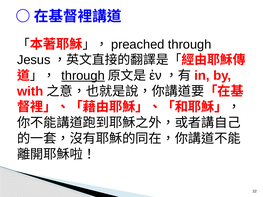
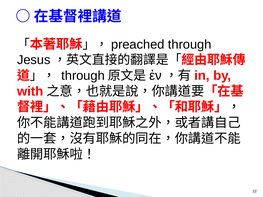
through underline: present -> none (83, 76)
